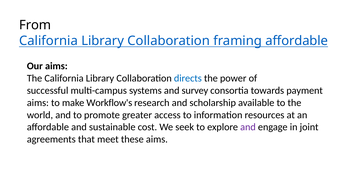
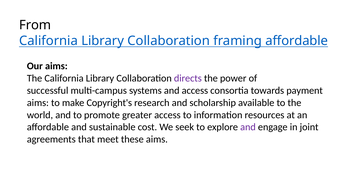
directs colour: blue -> purple (188, 78)
and survey: survey -> access (195, 90)
Workflow's: Workflow's -> Copyright's (109, 103)
